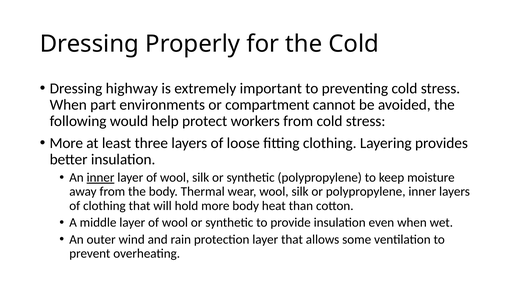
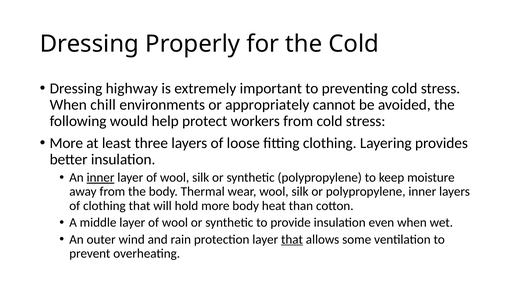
part: part -> chill (103, 105)
compartment: compartment -> appropriately (267, 105)
that underline: none -> present (292, 240)
